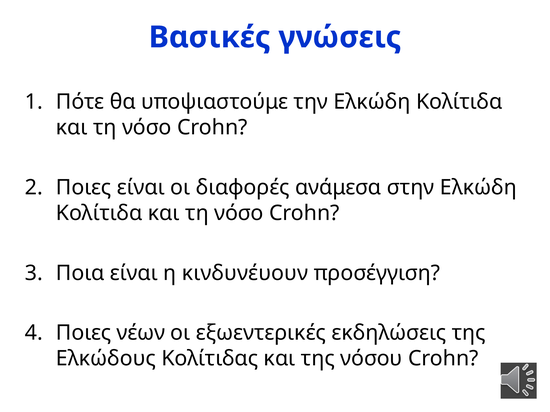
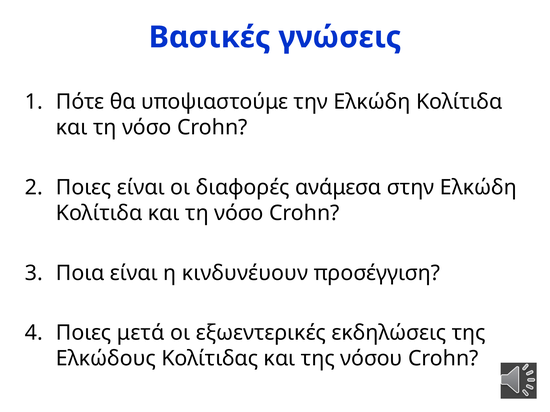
νέων: νέων -> μετά (141, 333)
